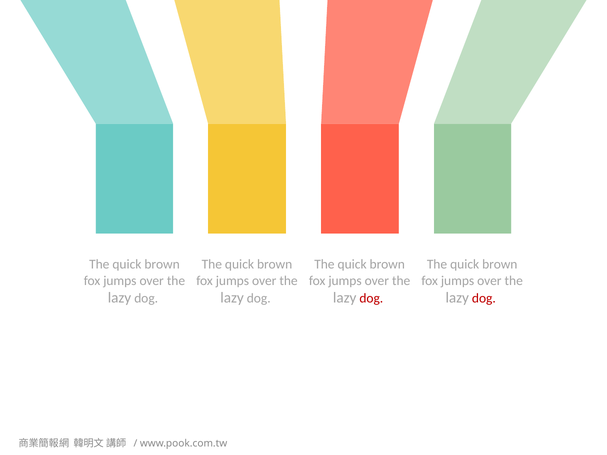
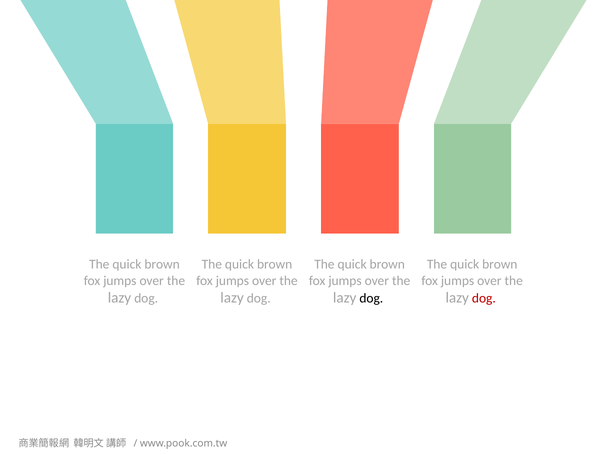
dog colour: red -> black (371, 299)
